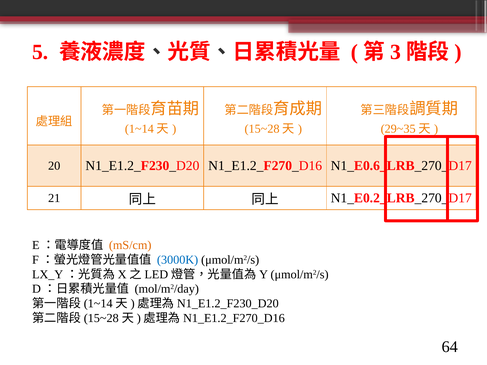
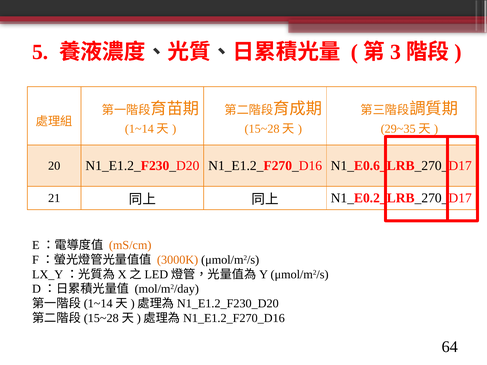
3000K colour: blue -> orange (178, 260)
